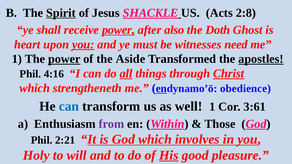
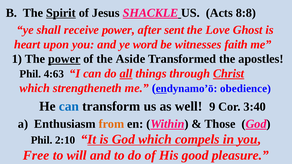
2:8: 2:8 -> 8:8 (246, 13)
power underline: present -> none (118, 30)
also: also -> sent (174, 30)
Doth: Doth -> Love (218, 30)
you underline: present -> none (83, 44)
must: must -> word (145, 44)
need: need -> faith (236, 44)
apostles underline: present -> none (261, 59)
4:16: 4:16 -> 4:63 (54, 74)
well 1: 1 -> 9 (212, 107)
3:61: 3:61 -> 3:40 (255, 107)
from colour: purple -> orange (111, 124)
2:21: 2:21 -> 2:10 (65, 140)
involves: involves -> compels (197, 139)
Holy: Holy -> Free (36, 156)
His underline: present -> none (169, 156)
